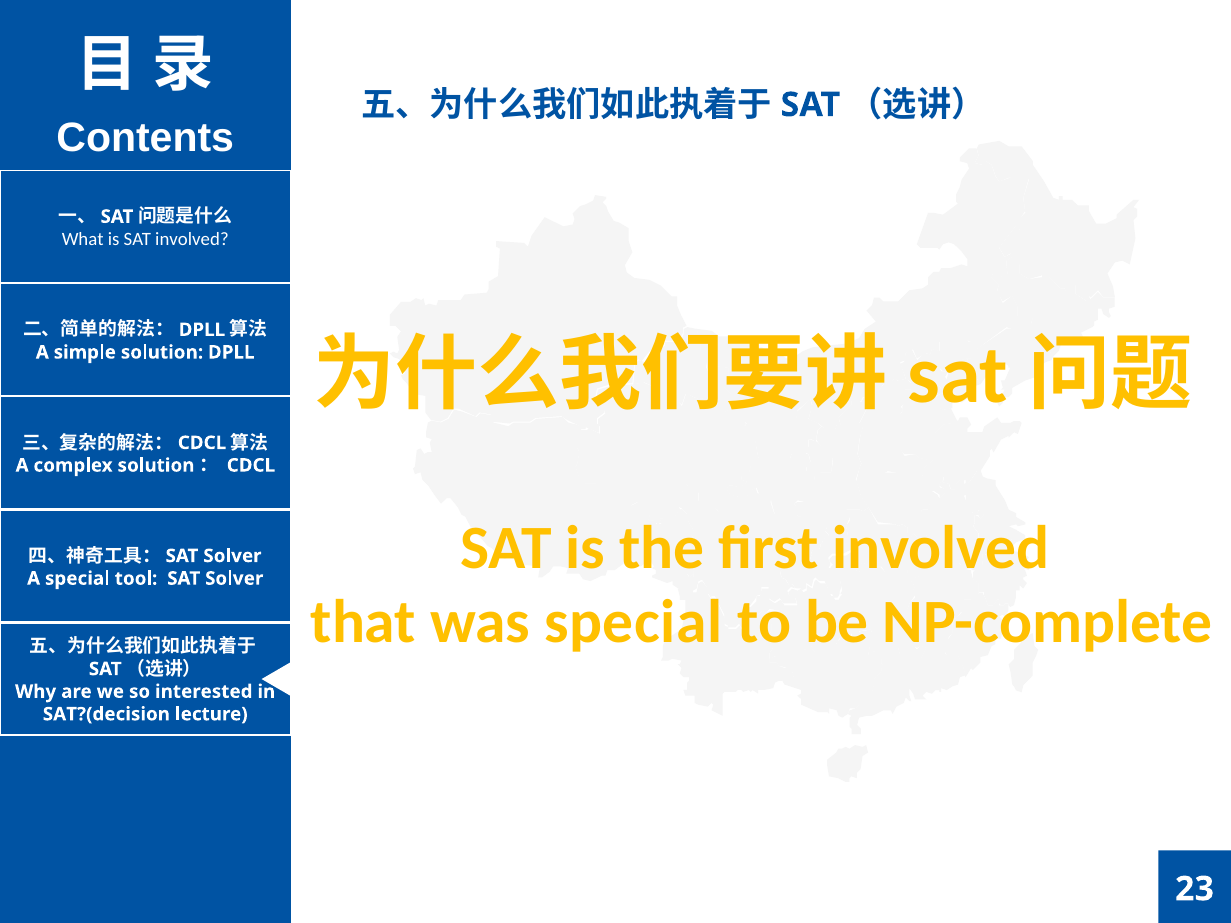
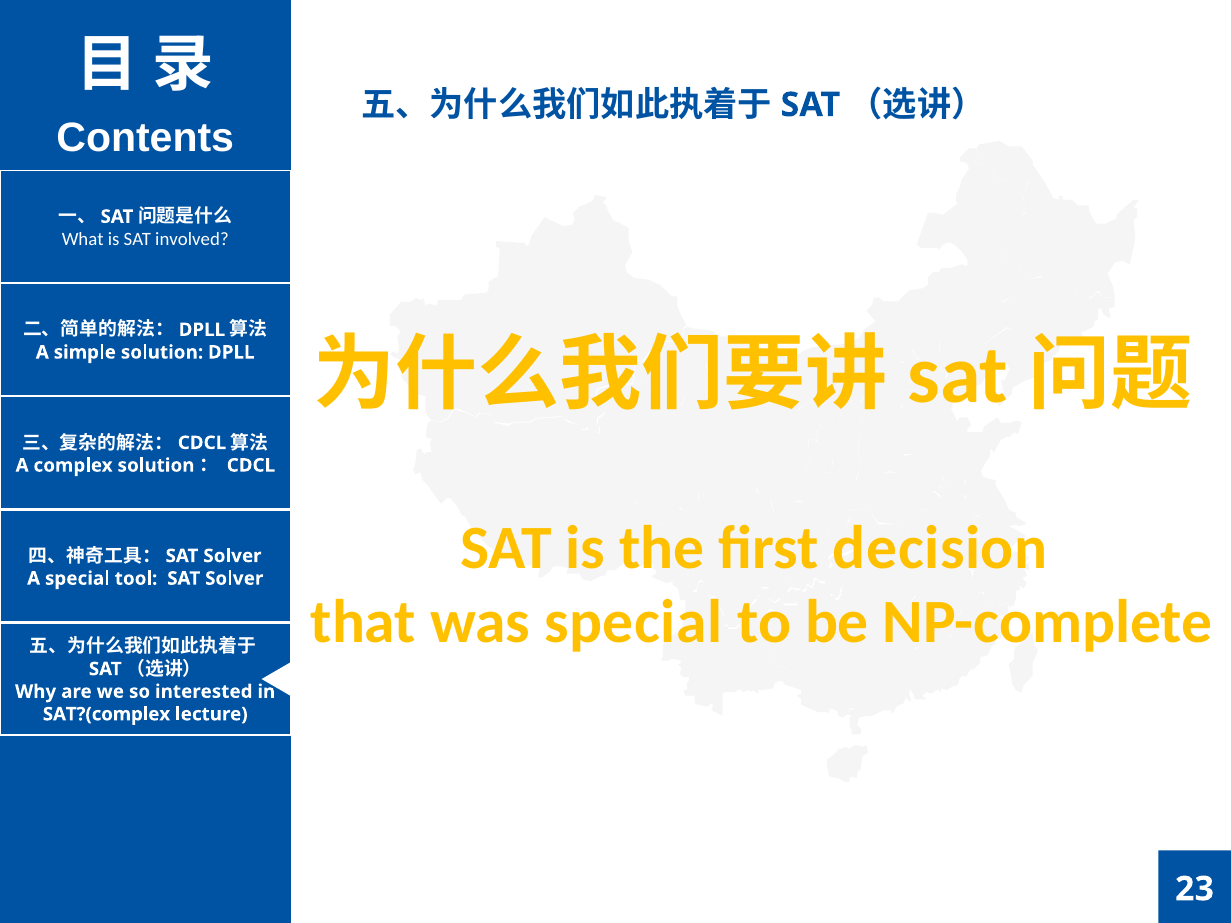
first involved: involved -> decision (940, 548)
SAT?(decision: SAT?(decision -> SAT?(complex (106, 714)
